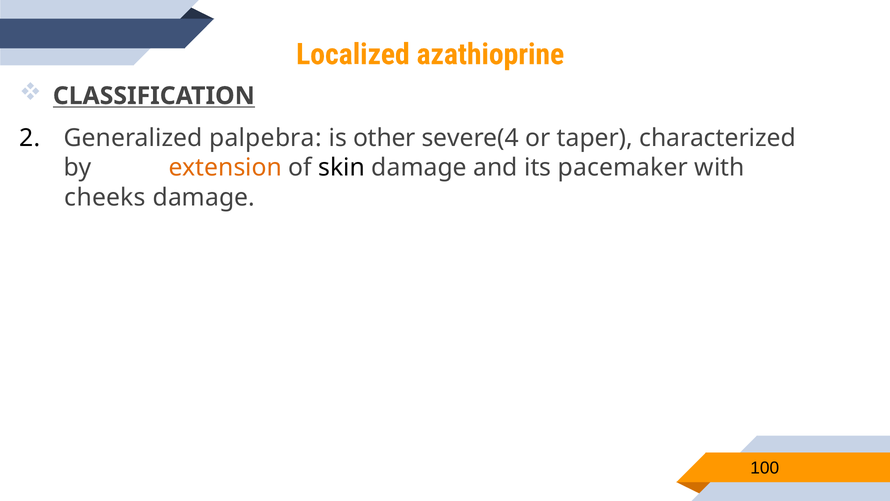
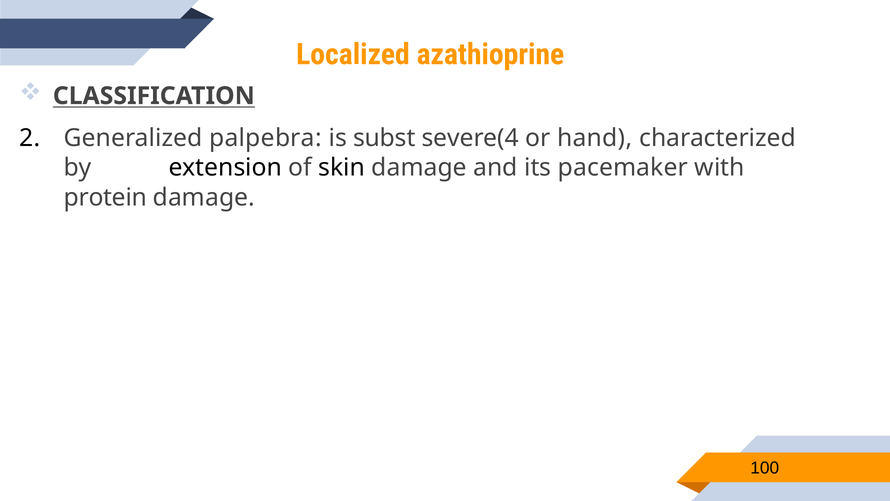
other: other -> subst (384, 138)
taper: taper -> hand (595, 138)
extension colour: orange -> black (225, 168)
cheeks: cheeks -> protein (105, 197)
